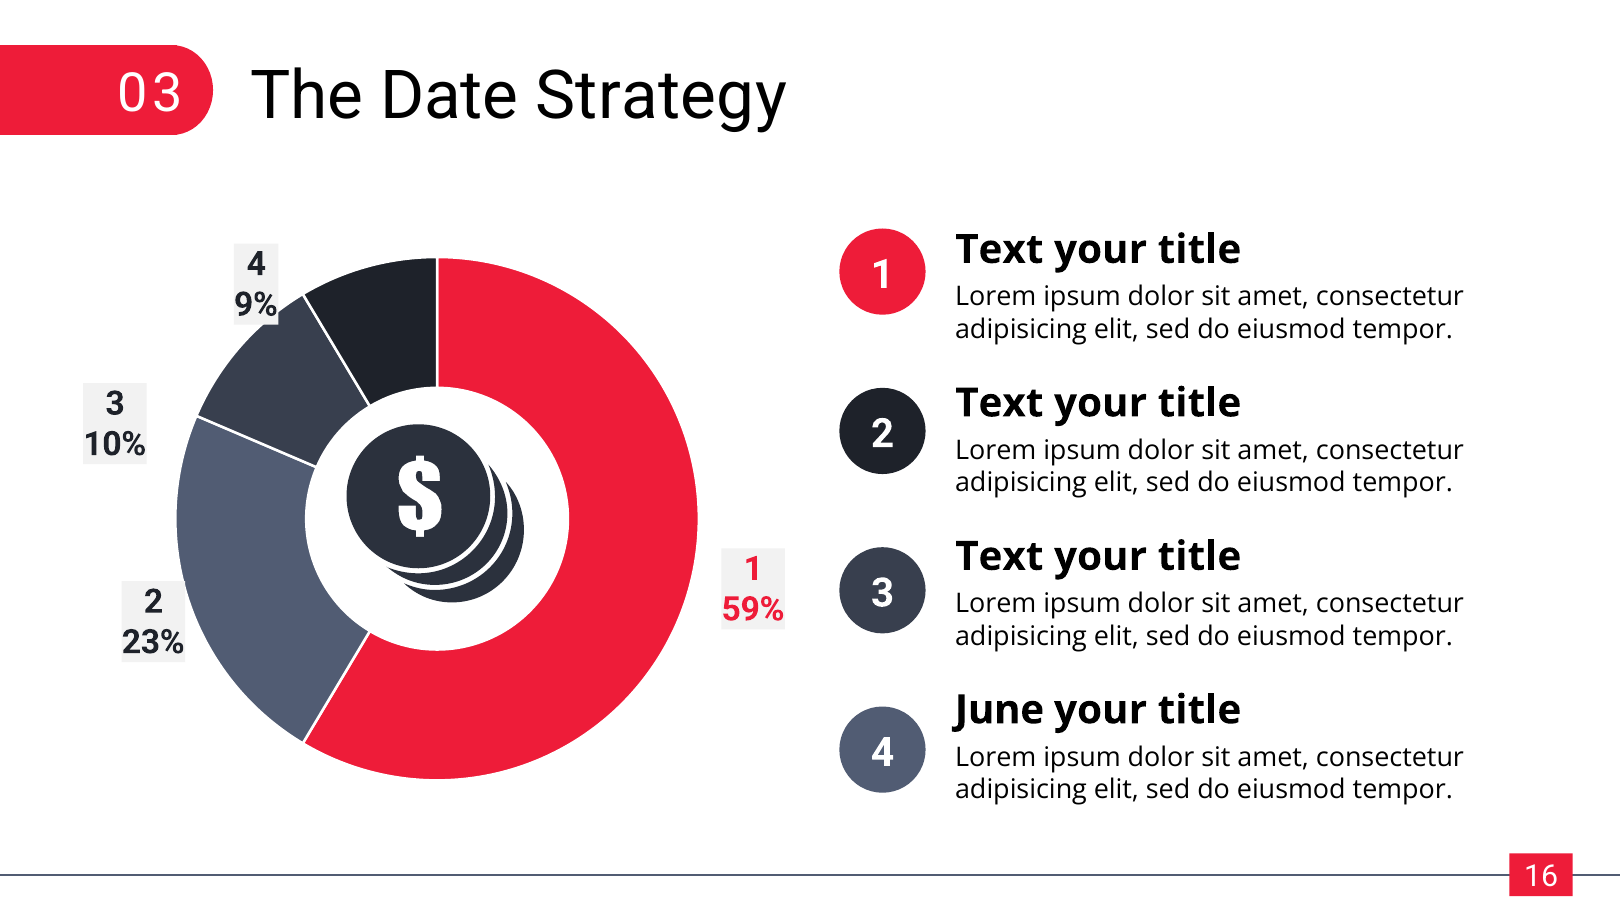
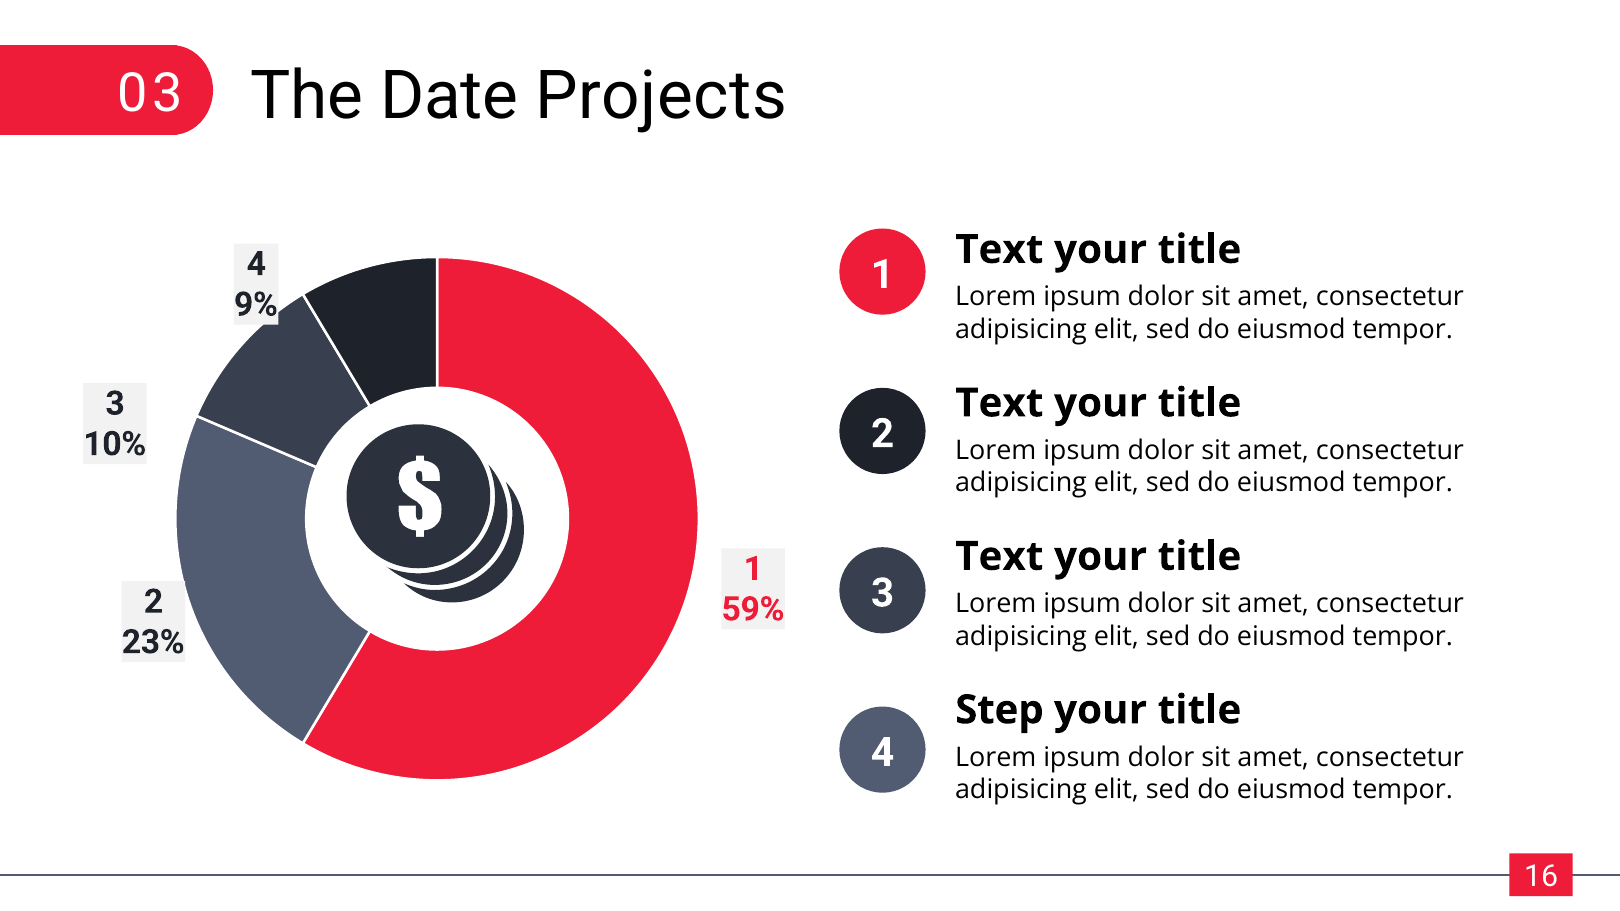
Strategy: Strategy -> Projects (661, 96)
June: June -> Step (999, 710)
